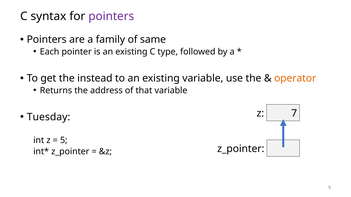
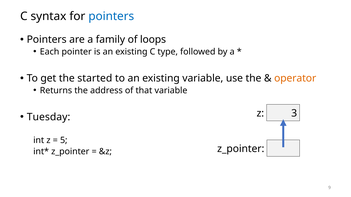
pointers colour: purple -> blue (111, 16)
same: same -> loops (153, 40)
instead: instead -> started (95, 78)
7: 7 -> 3 (294, 113)
